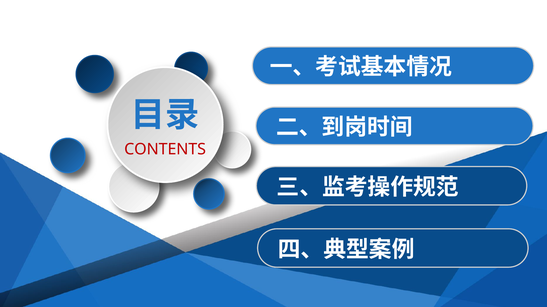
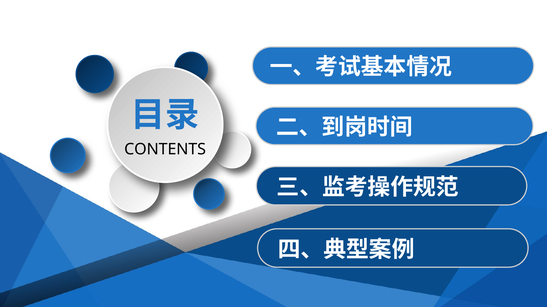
CONTENTS colour: red -> black (165, 149)
